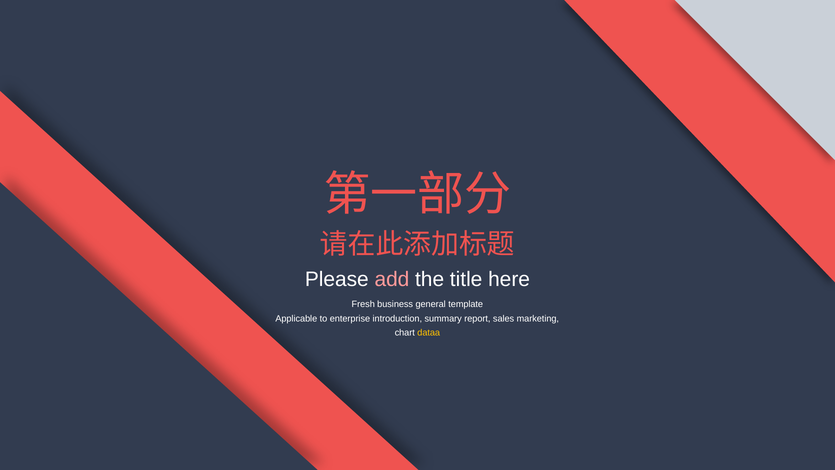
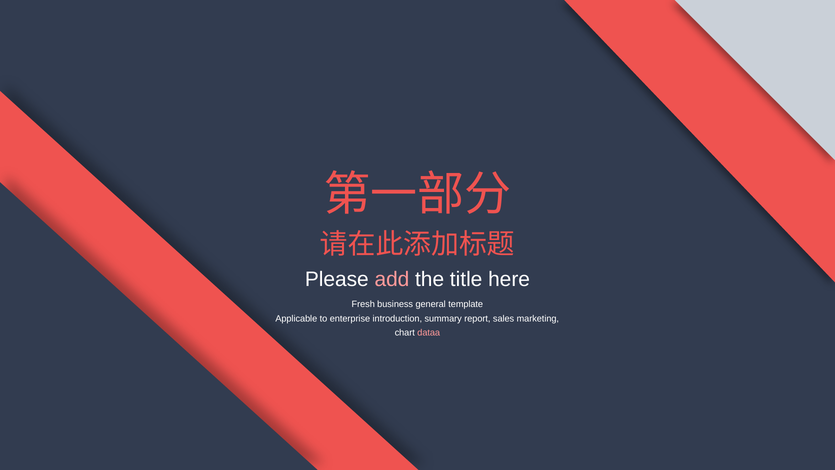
dataa colour: yellow -> pink (429, 333)
